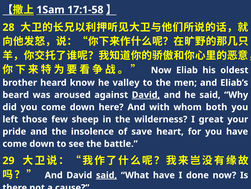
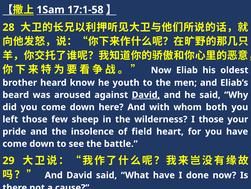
valley: valley -> youth (126, 82)
I great: great -> those (211, 119)
save: save -> field (142, 131)
said underline: present -> none (106, 175)
